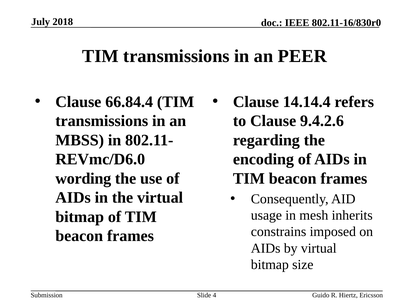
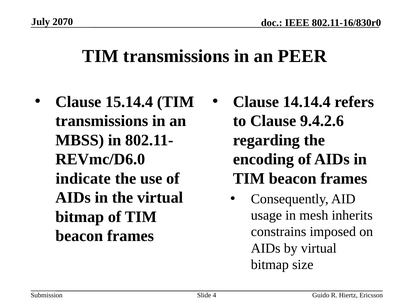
2018: 2018 -> 2070 (63, 22)
66.84.4: 66.84.4 -> 15.14.4 (129, 102)
wording: wording -> indicate (83, 178)
